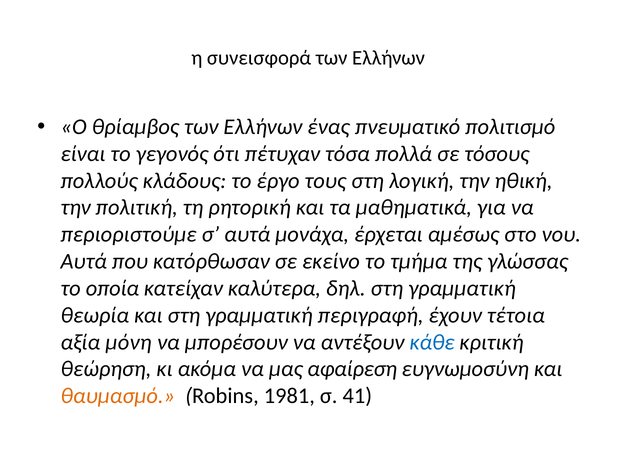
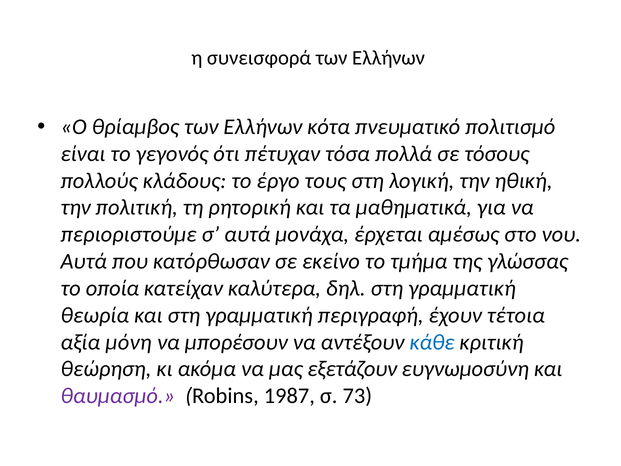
ένας: ένας -> κότα (329, 127)
αφαίρεση: αφαίρεση -> εξετάζουν (352, 369)
θαυμασμό colour: orange -> purple (118, 396)
1981: 1981 -> 1987 (289, 396)
41: 41 -> 73 (357, 396)
